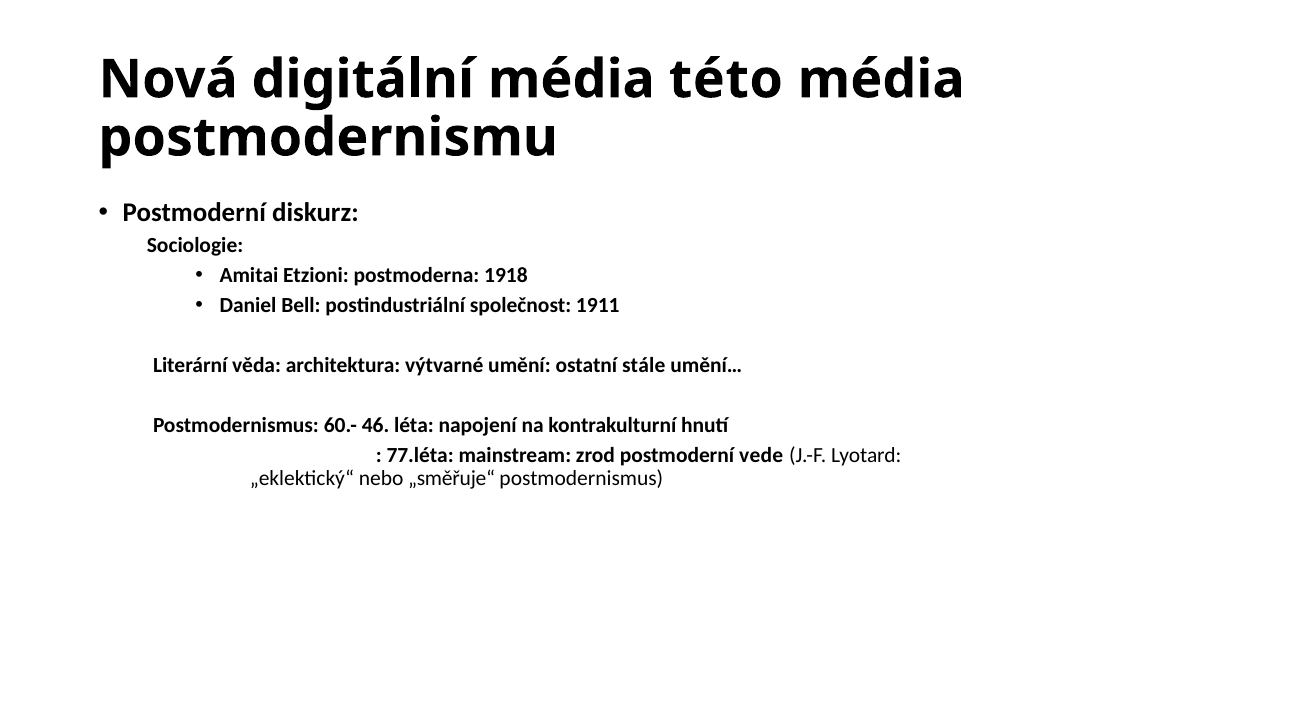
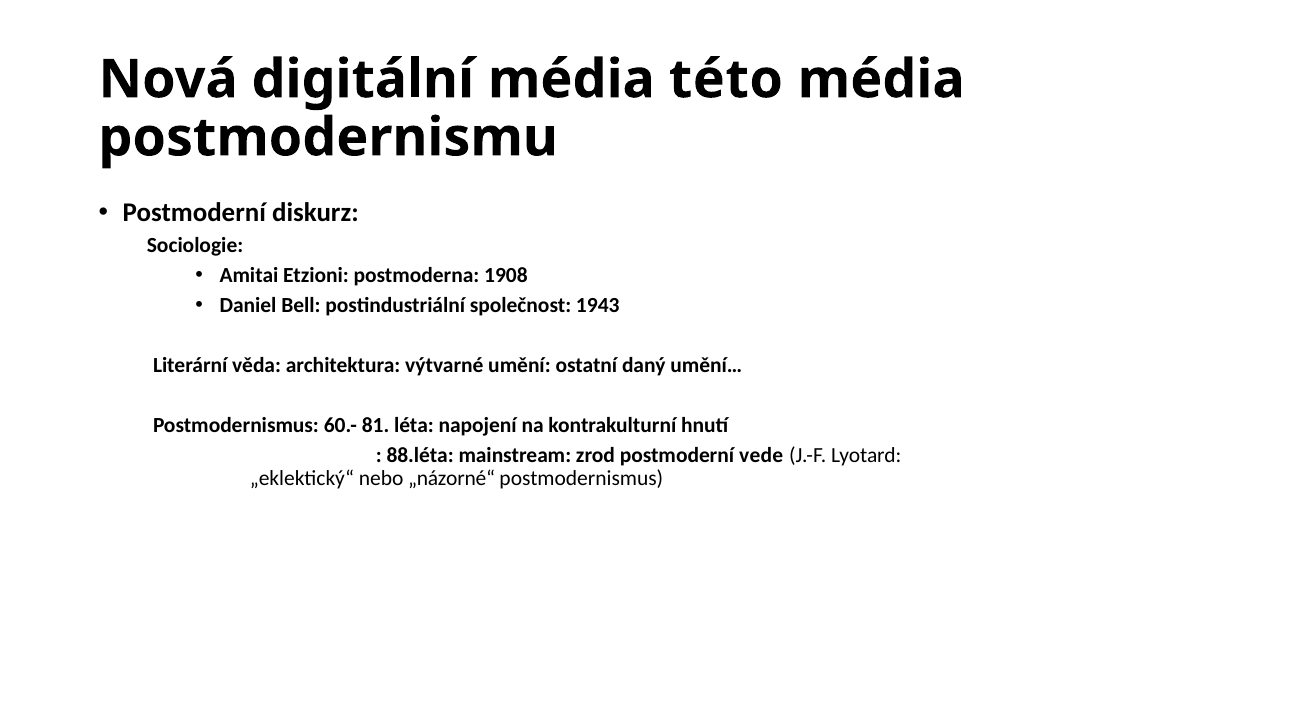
1918: 1918 -> 1908 (506, 276)
1911: 1911 -> 1943 (598, 305)
stále: stále -> daný (644, 365)
46: 46 -> 81 (376, 425)
77.léta: 77.léta -> 88.léta (420, 455)
„směřuje“: „směřuje“ -> „názorné“ (452, 478)
